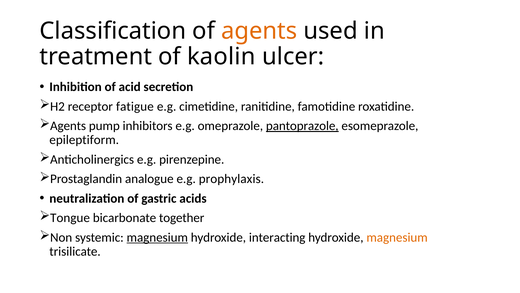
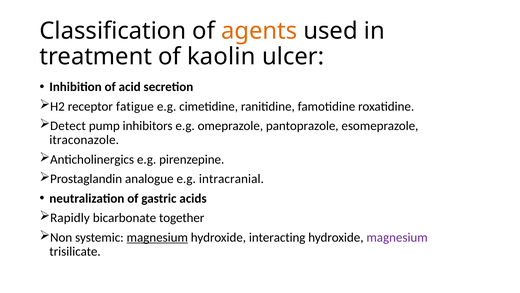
Agents: Agents -> Detect (68, 126)
pantoprazole underline: present -> none (302, 126)
epileptiform: epileptiform -> itraconazole (84, 140)
prophylaxis: prophylaxis -> intracranial (231, 179)
Tongue: Tongue -> Rapidly (70, 218)
magnesium colour: orange -> purple (397, 237)
